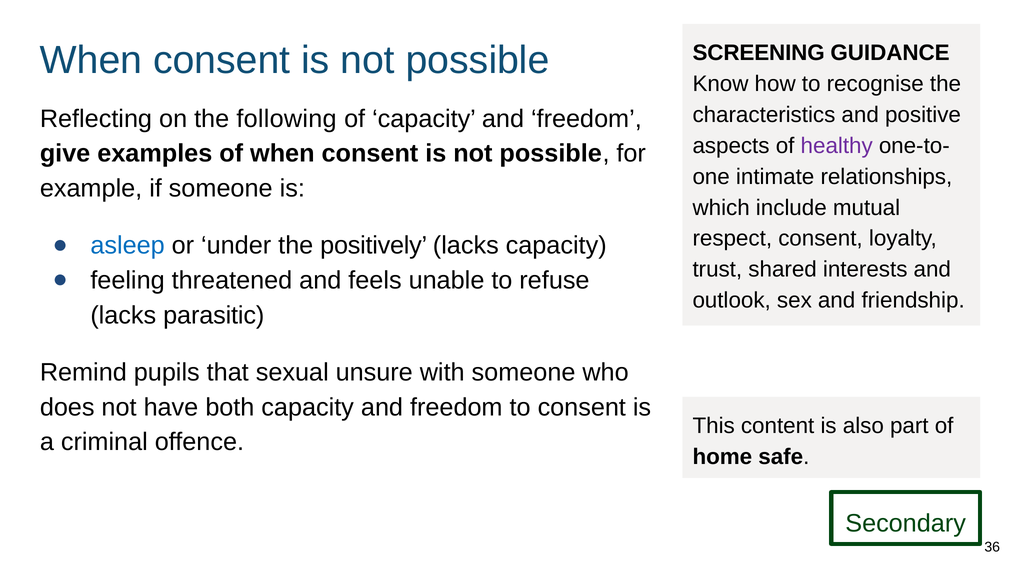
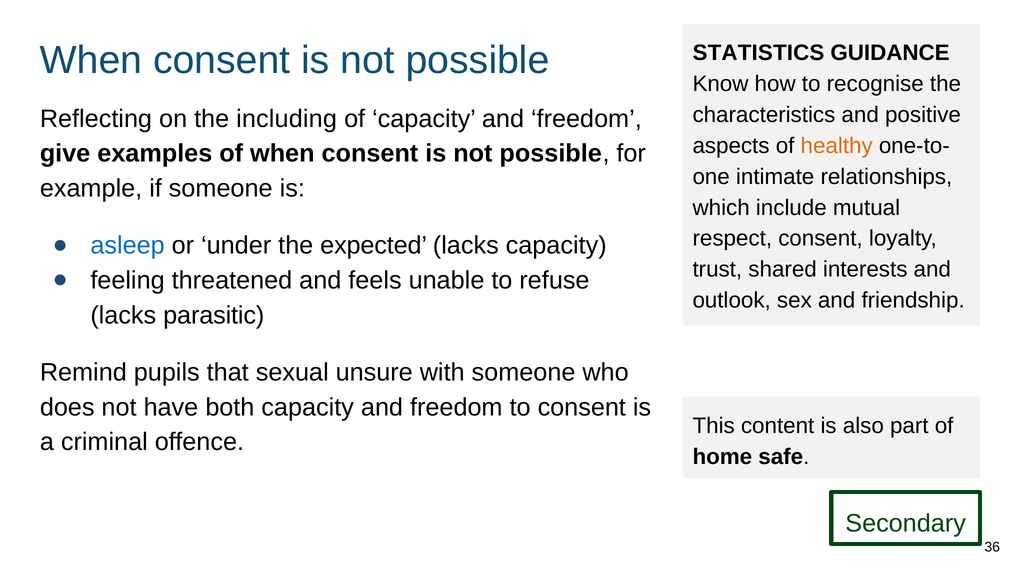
SCREENING: SCREENING -> STATISTICS (758, 53)
following: following -> including (287, 119)
healthy colour: purple -> orange (837, 146)
positively: positively -> expected (374, 246)
